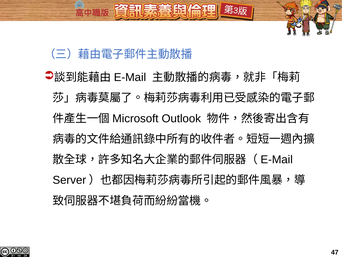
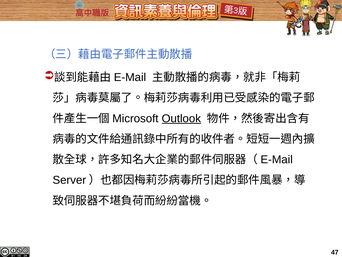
Outlook underline: none -> present (181, 118)
